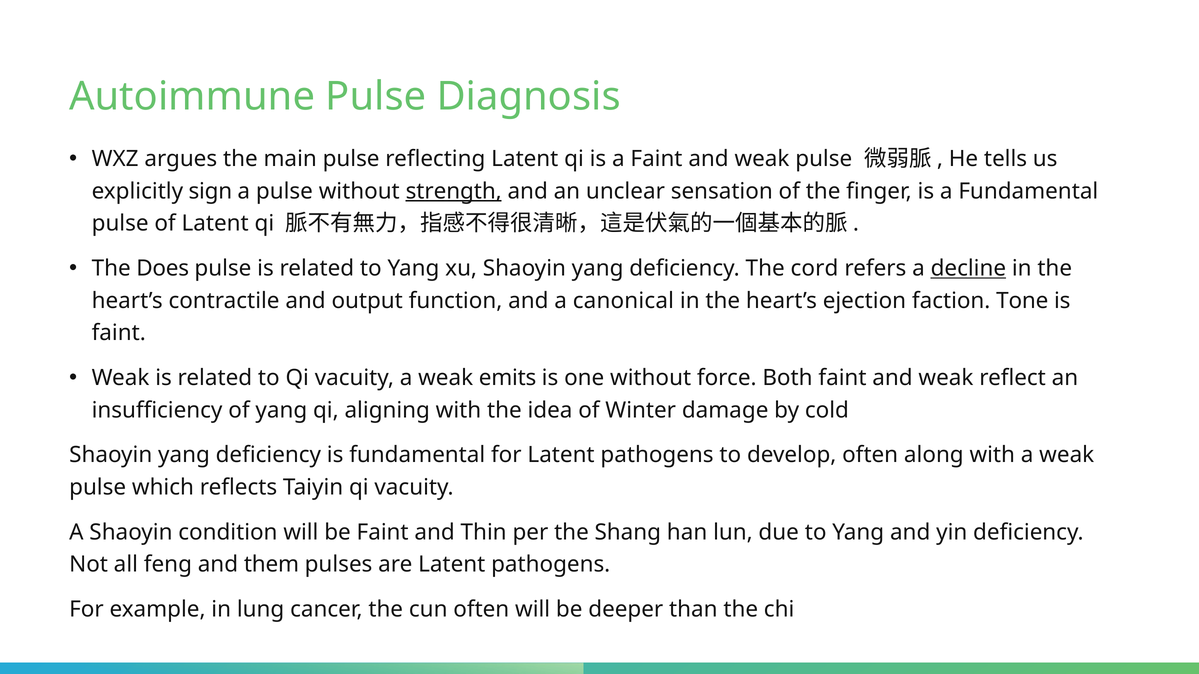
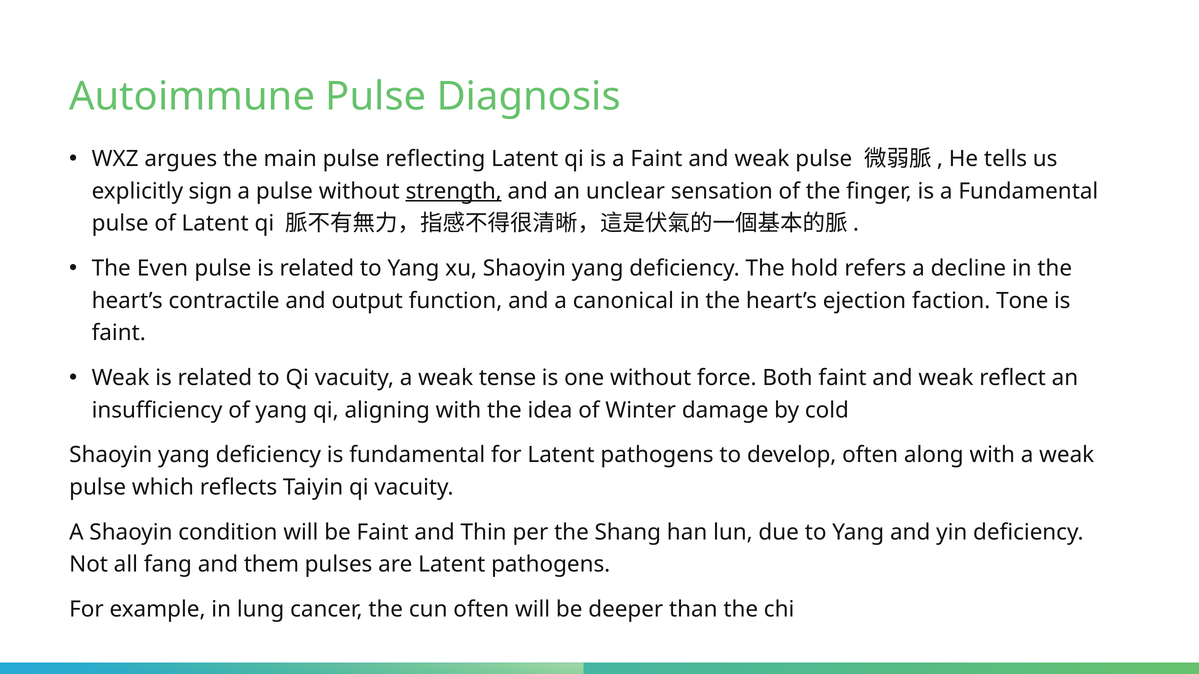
Does: Does -> Even (162, 269)
cord: cord -> hold (814, 269)
decline underline: present -> none (968, 269)
emits: emits -> tense (508, 378)
feng: feng -> fang (168, 565)
